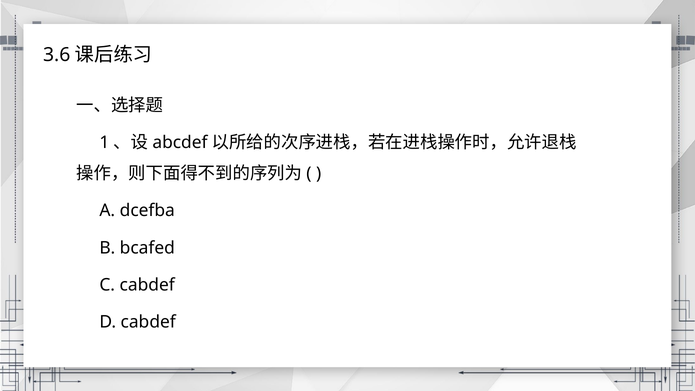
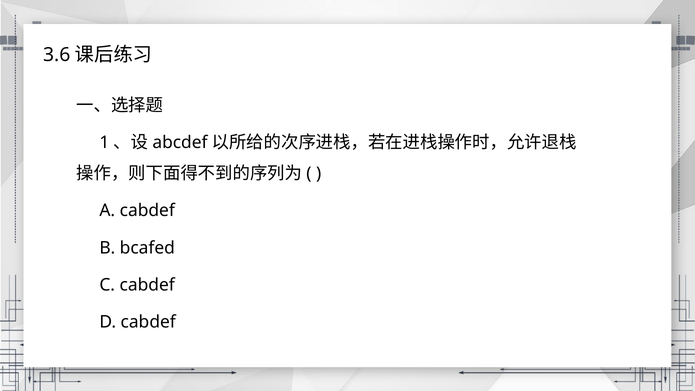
A dcefba: dcefba -> cabdef (147, 211)
